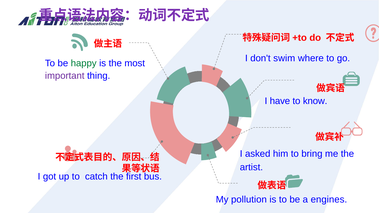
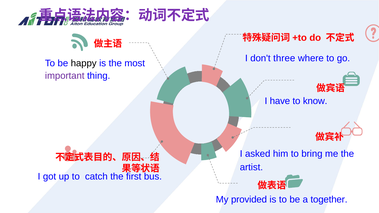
swim: swim -> three (284, 58)
happy colour: green -> black (84, 63)
pollution: pollution -> provided (249, 200)
engines: engines -> together (329, 200)
